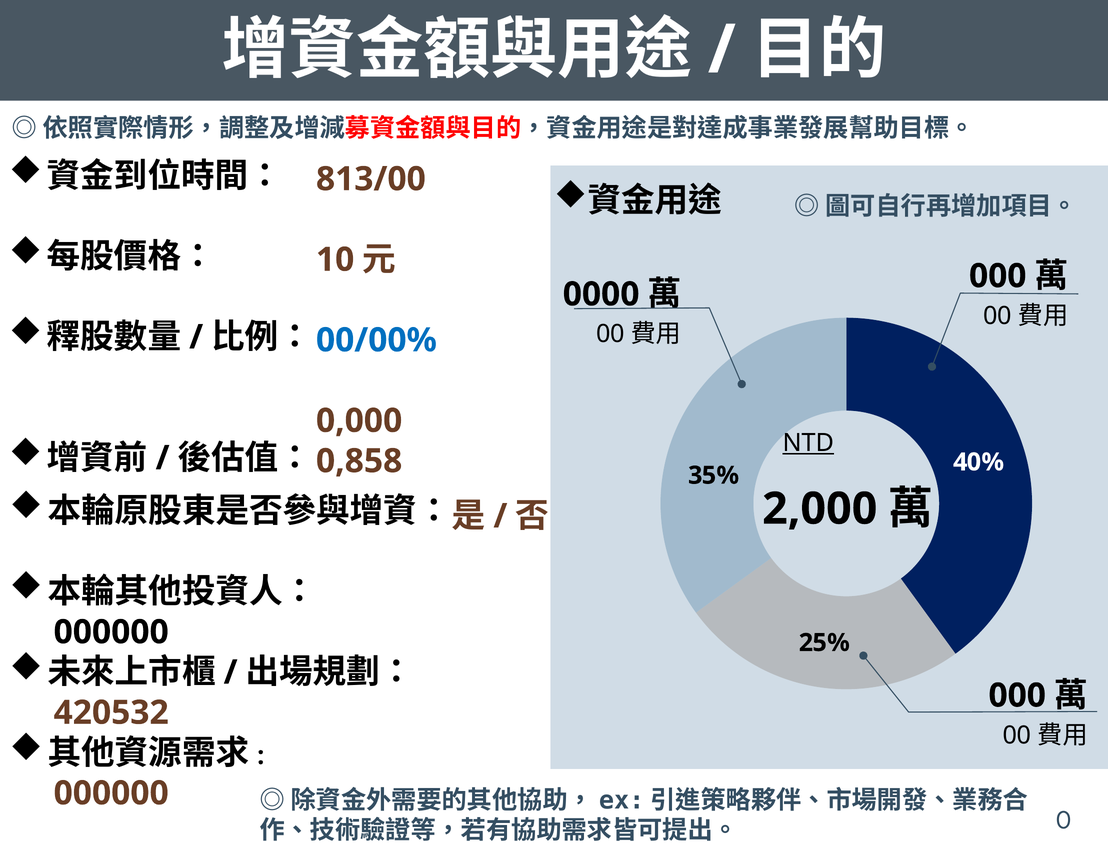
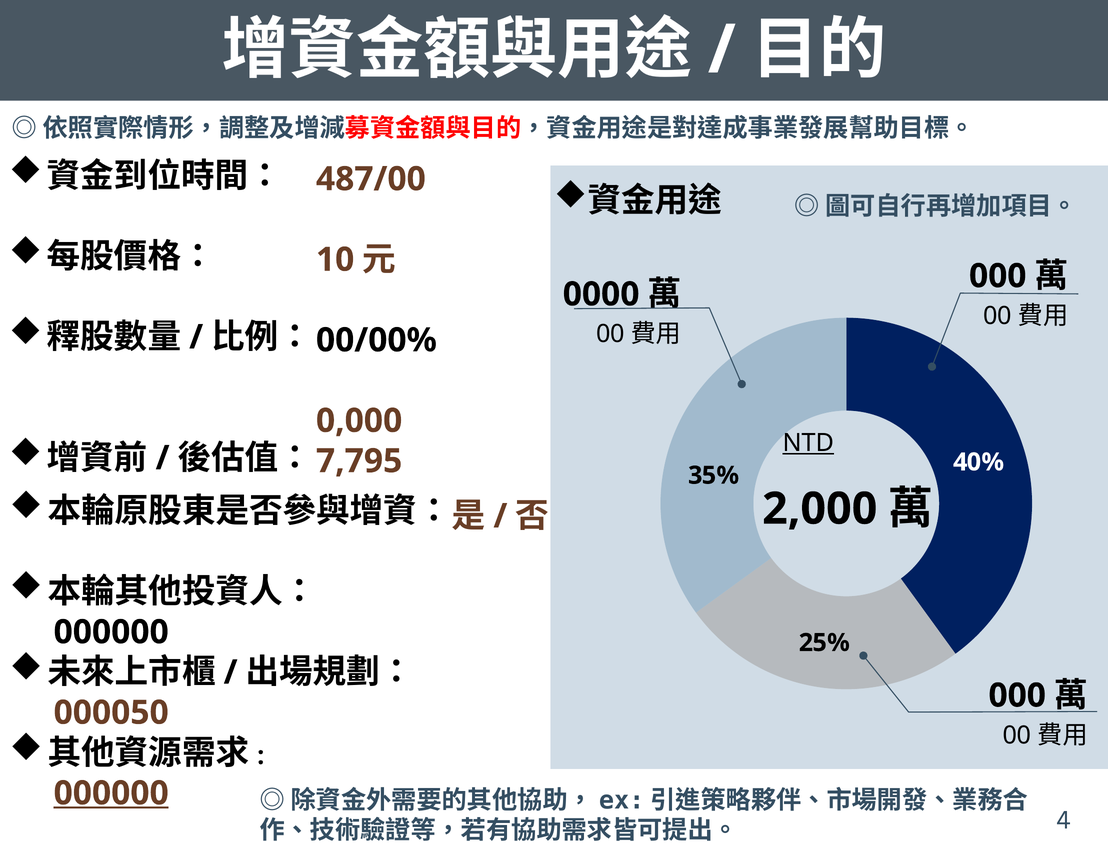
813/00: 813/00 -> 487/00 (371, 179)
00/00% colour: blue -> black (376, 340)
0,858: 0,858 -> 7,795 (359, 461)
420532: 420532 -> 000050 (111, 713)
000000 underline: none -> present (111, 793)
0: 0 -> 4 (1064, 820)
